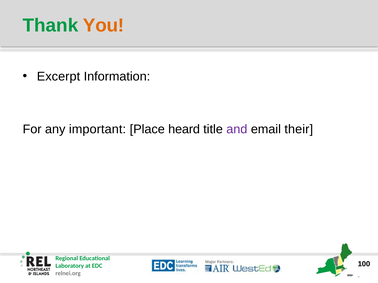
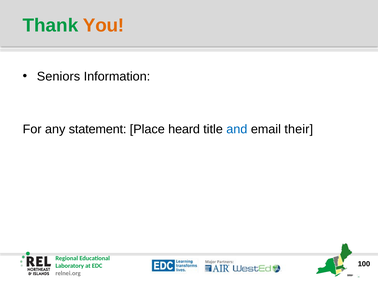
Excerpt: Excerpt -> Seniors (58, 76)
important: important -> statement (98, 129)
and colour: purple -> blue (237, 129)
